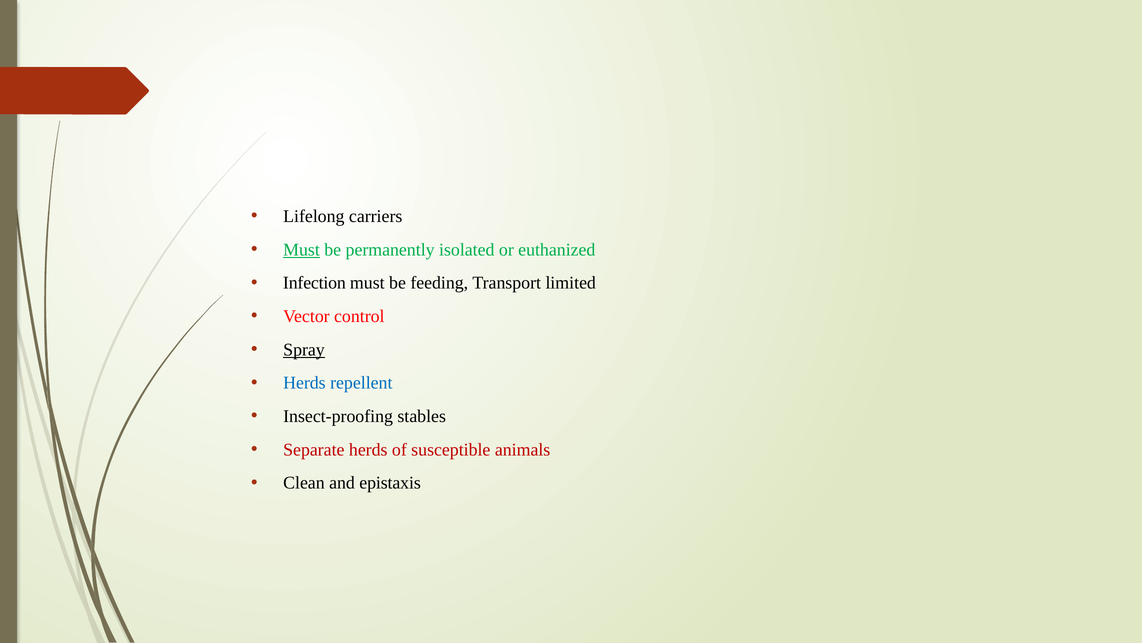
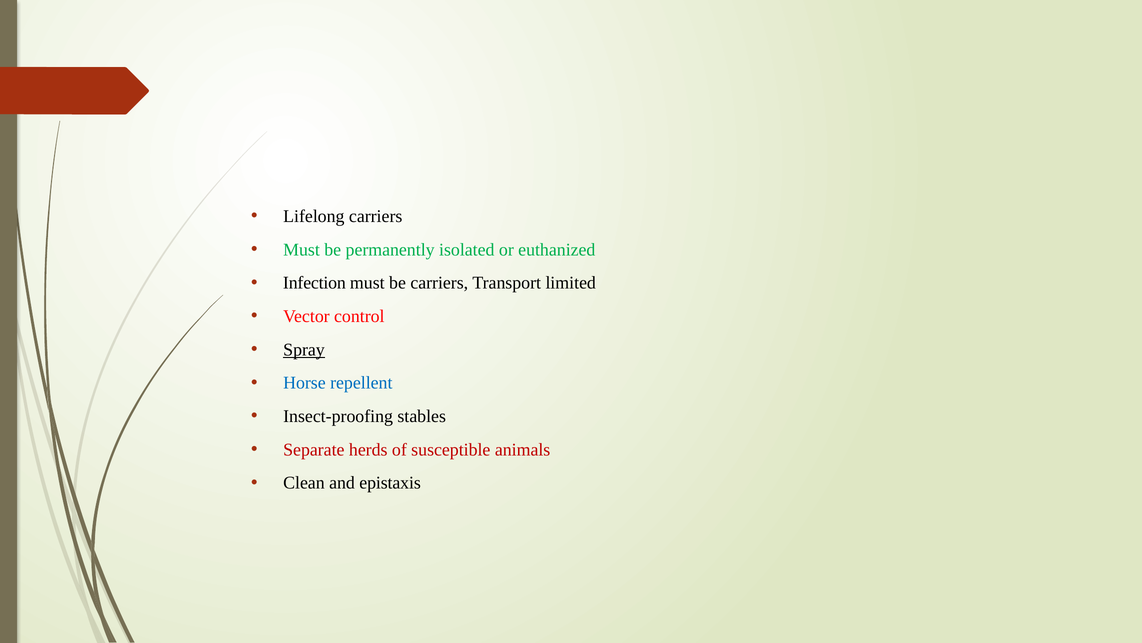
Must underline: present -> none (302, 249)
be feeding: feeding -> carriers (439, 283)
Herds: Herds -> Horse (304, 383)
